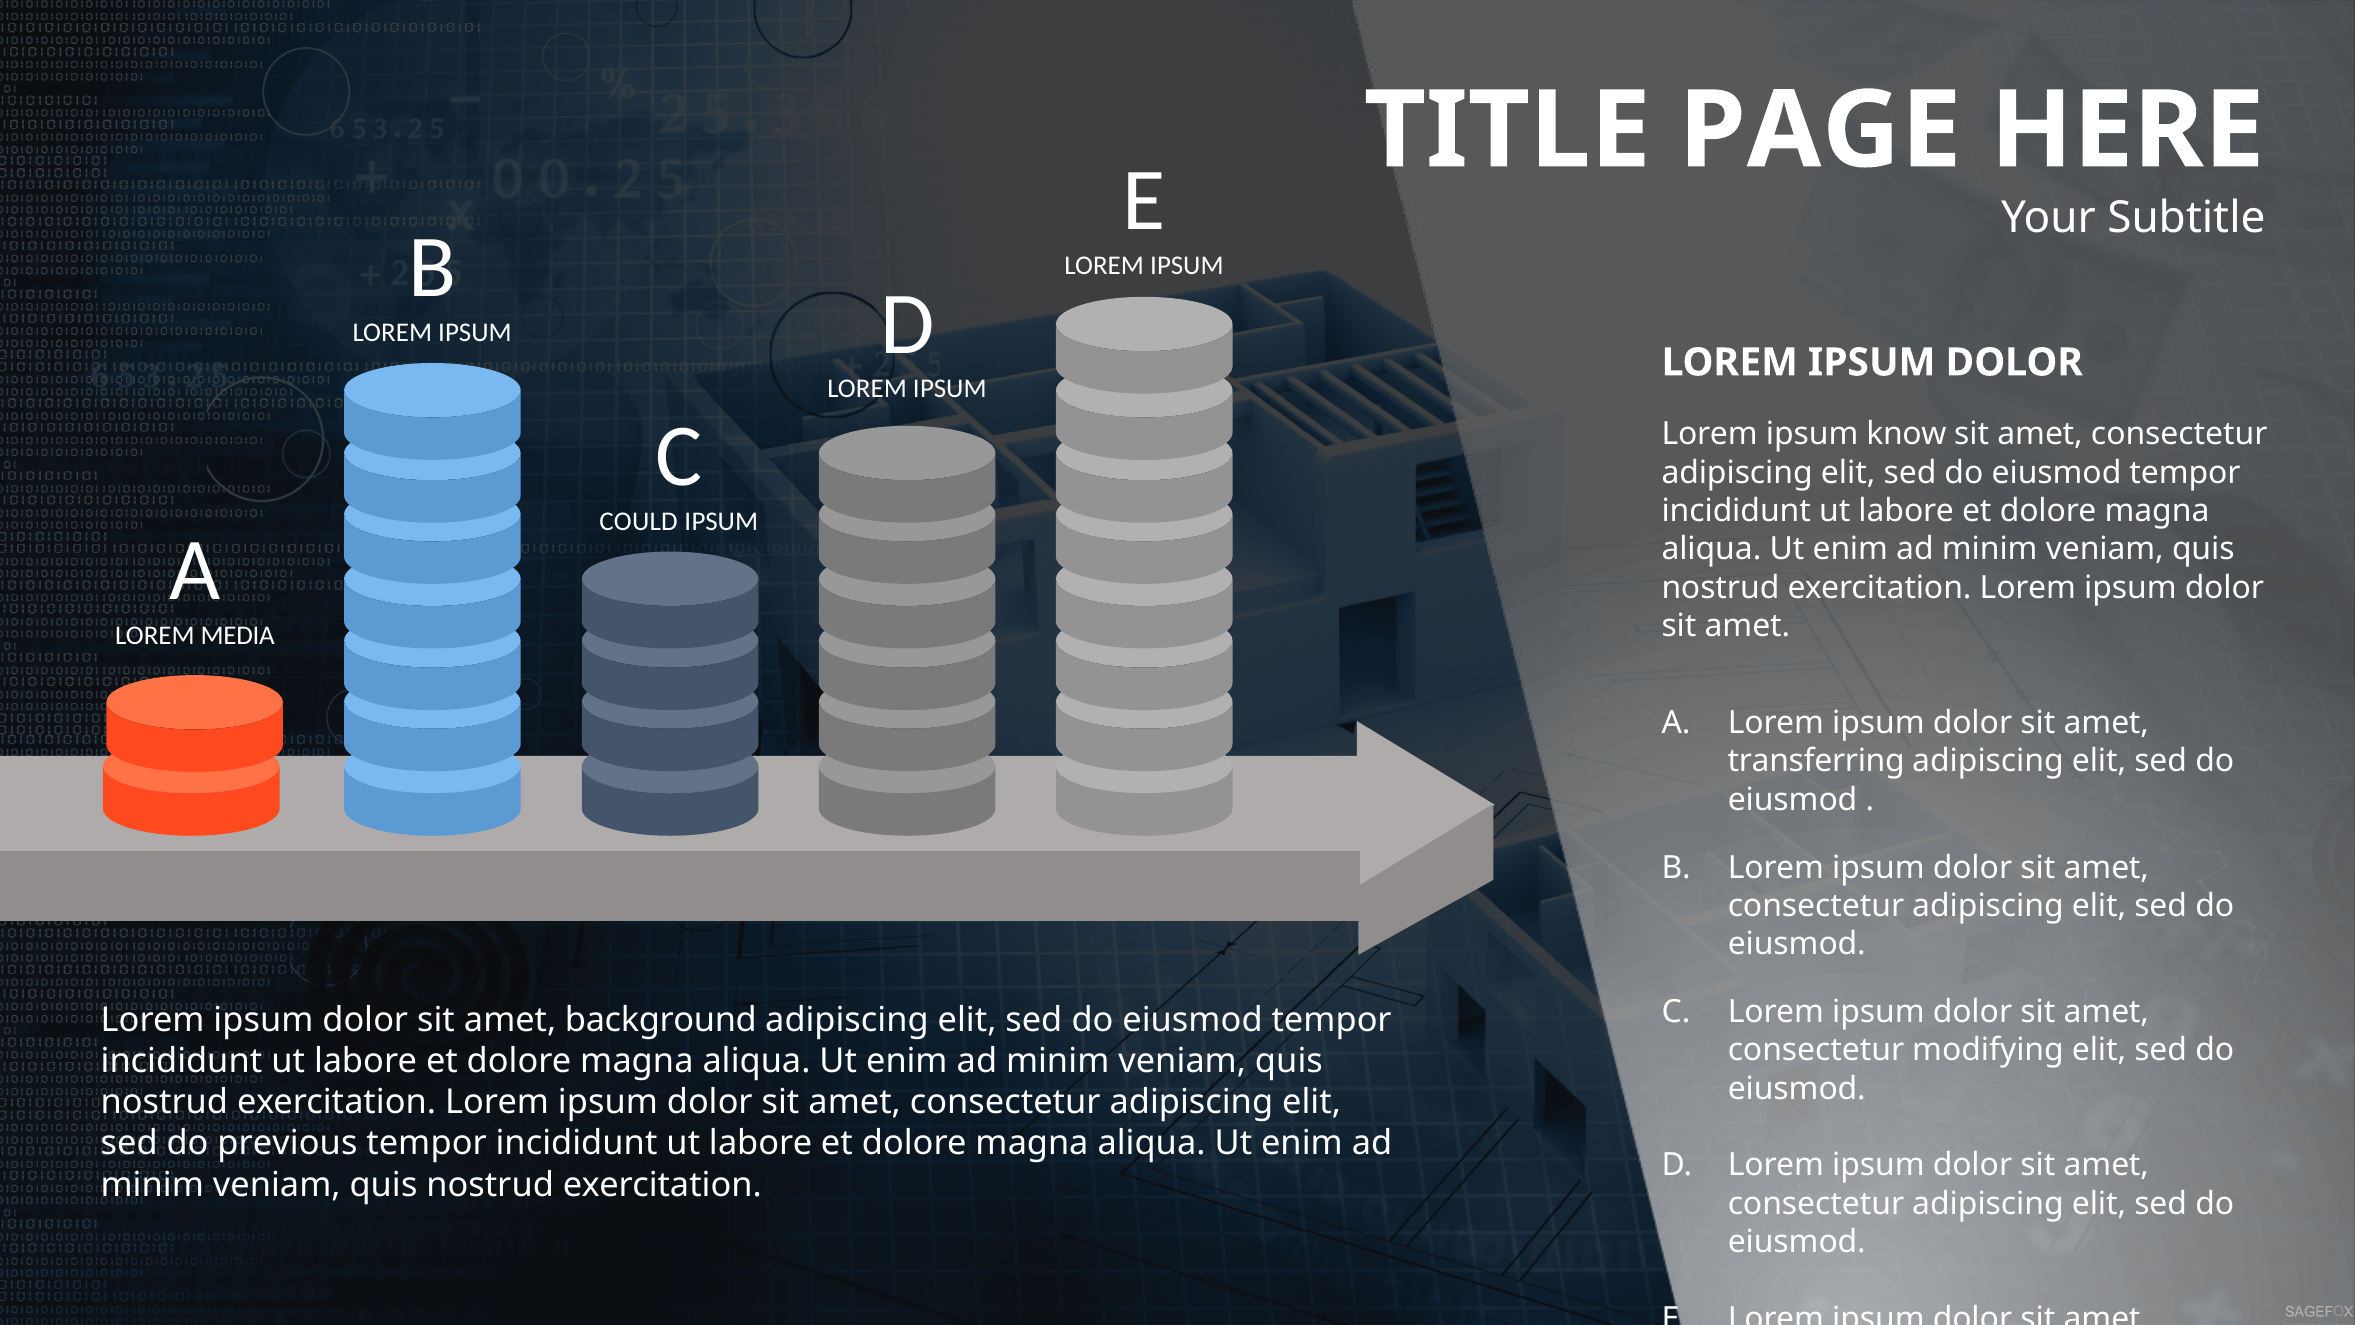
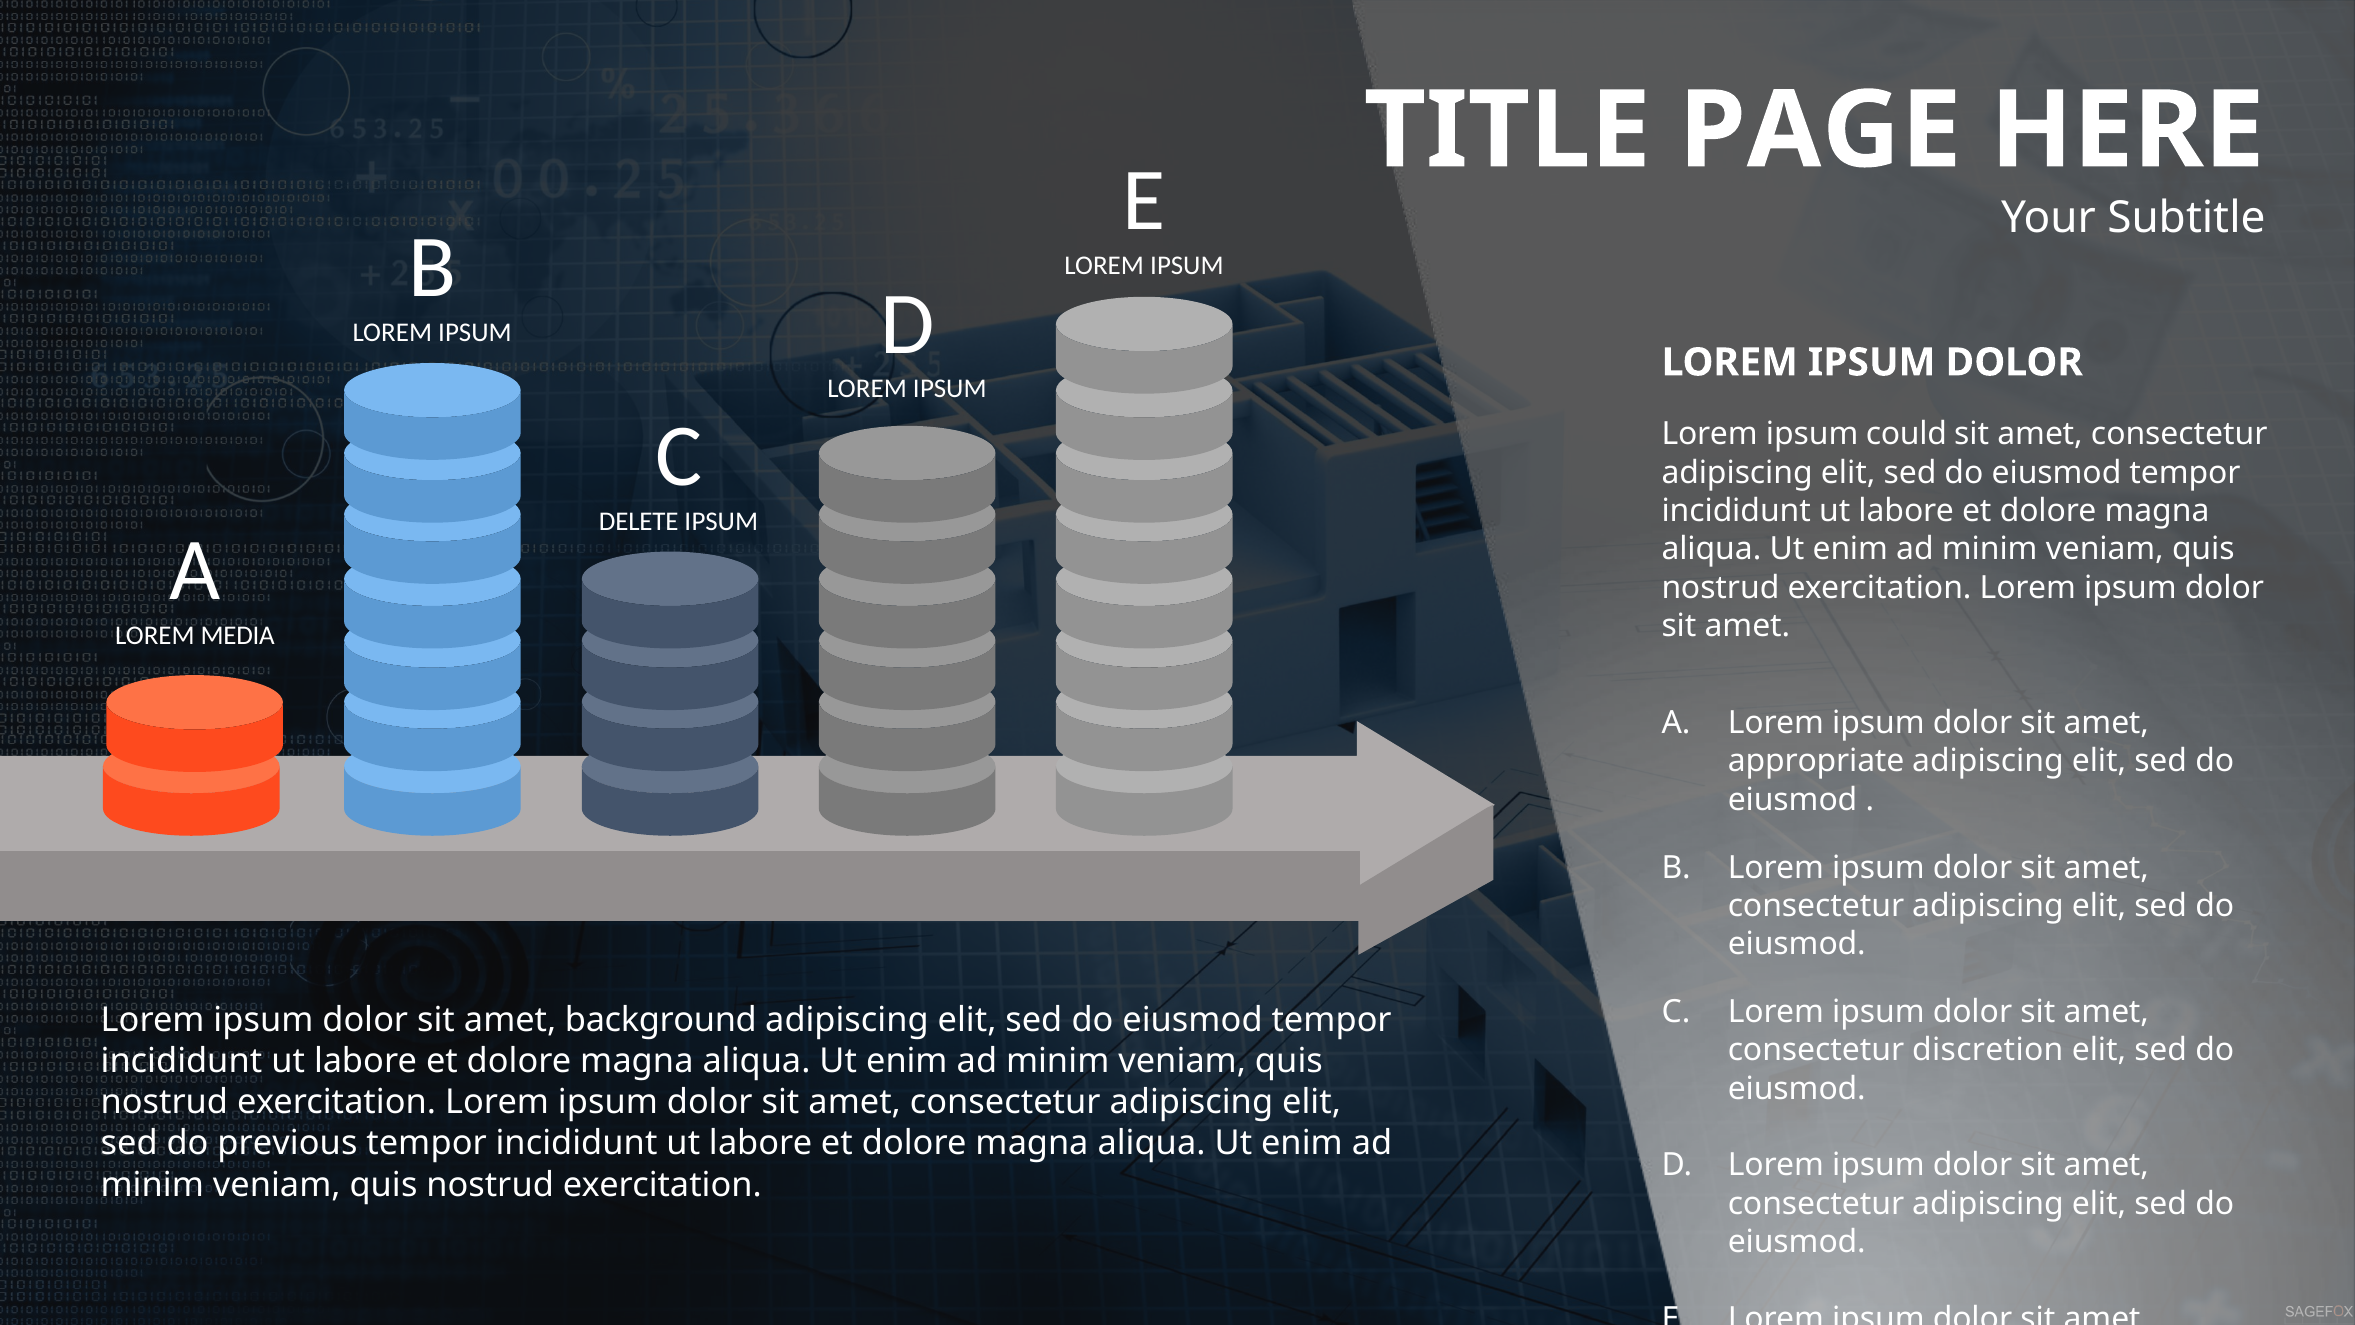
know: know -> could (1906, 434)
COULD: COULD -> DELETE (639, 521)
transferring: transferring -> appropriate (1816, 761)
modifying: modifying -> discretion (1988, 1050)
